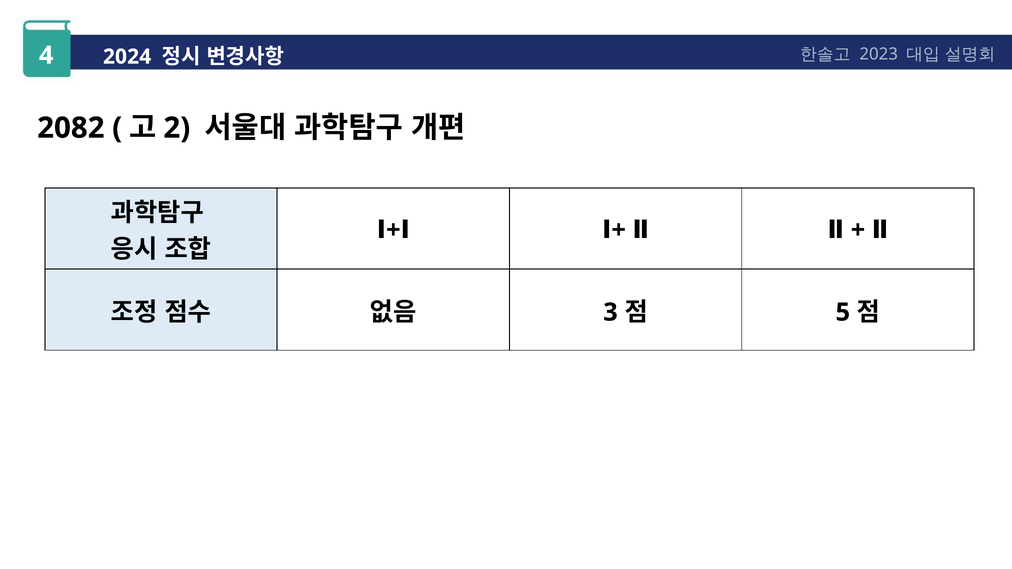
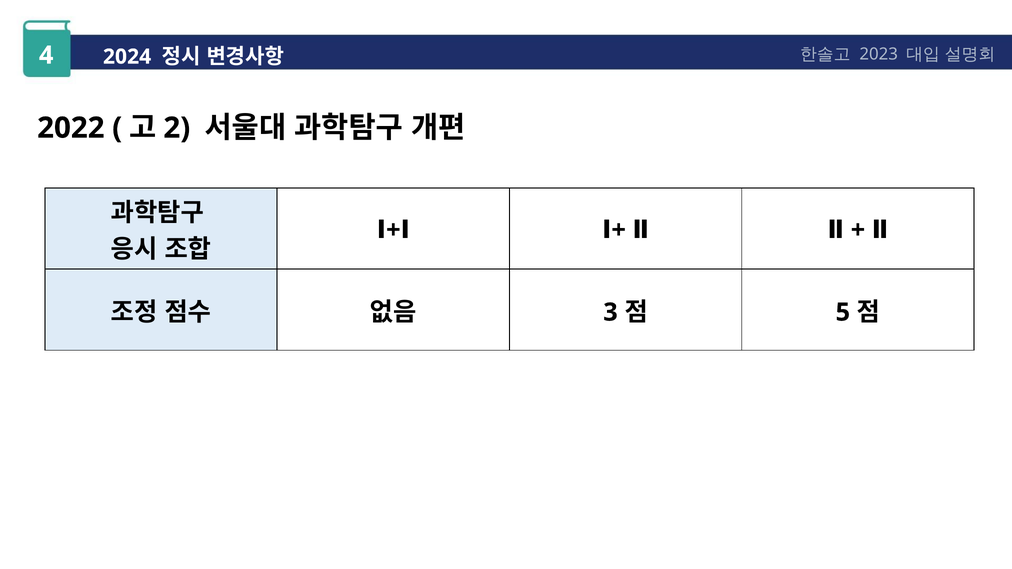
2082: 2082 -> 2022 (71, 128)
